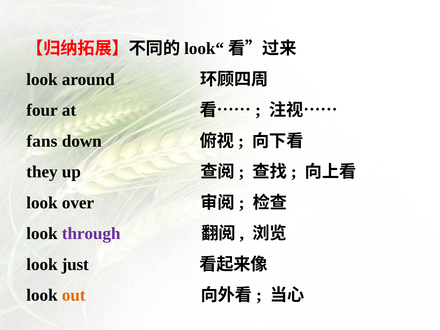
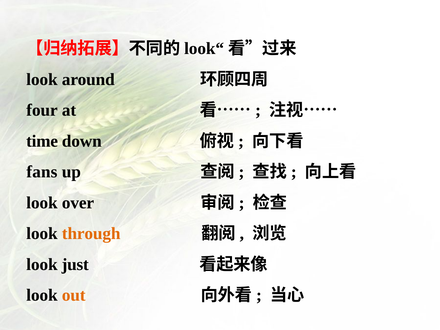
fans: fans -> time (42, 141)
they: they -> fans (42, 172)
through colour: purple -> orange (91, 234)
